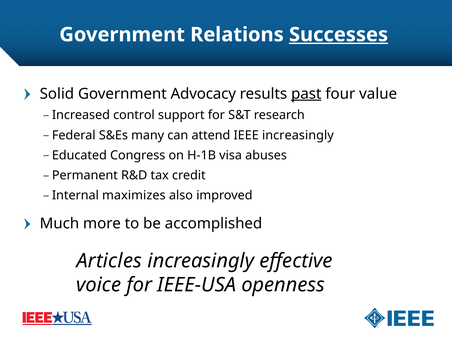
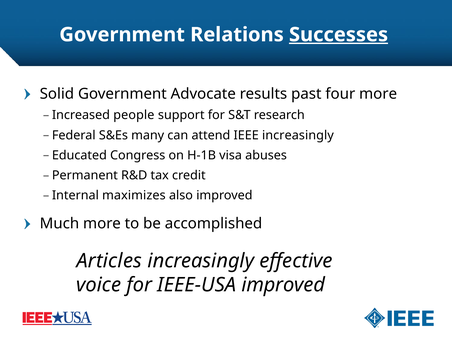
Advocacy: Advocacy -> Advocate (203, 94)
past underline: present -> none (306, 94)
four value: value -> more (378, 94)
control: control -> people (134, 115)
IEEE-USA openness: openness -> improved (283, 285)
